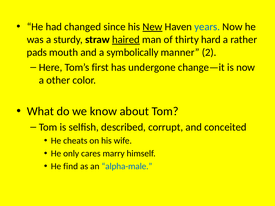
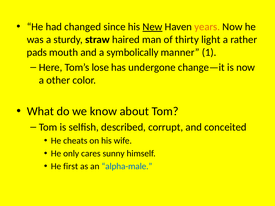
years colour: blue -> orange (207, 27)
haired underline: present -> none (126, 40)
hard: hard -> light (211, 40)
2: 2 -> 1 (209, 52)
first: first -> lose (100, 67)
marry: marry -> sunny (114, 154)
find: find -> first (71, 167)
